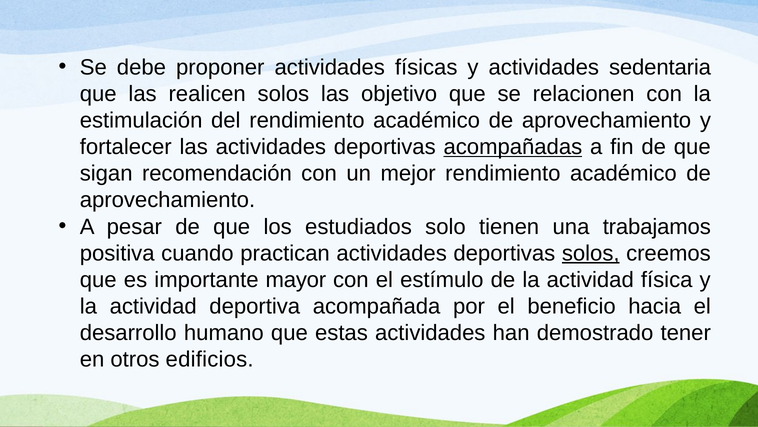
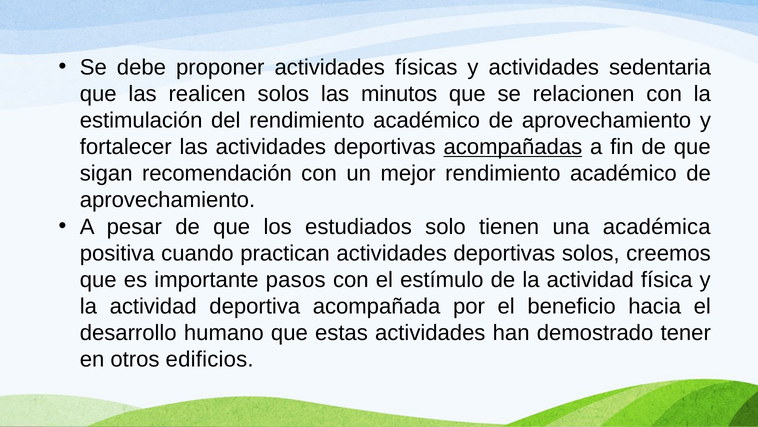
objetivo: objetivo -> minutos (399, 94)
trabajamos: trabajamos -> académica (657, 226)
solos underline: present -> none (591, 253)
mayor: mayor -> pasos (296, 280)
